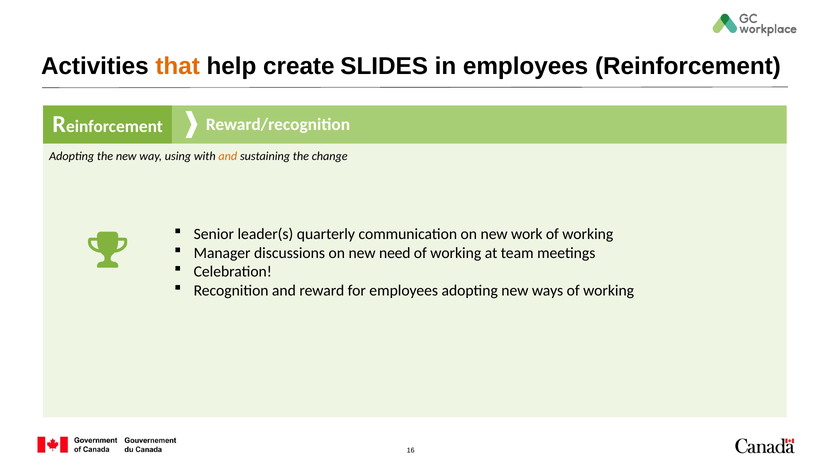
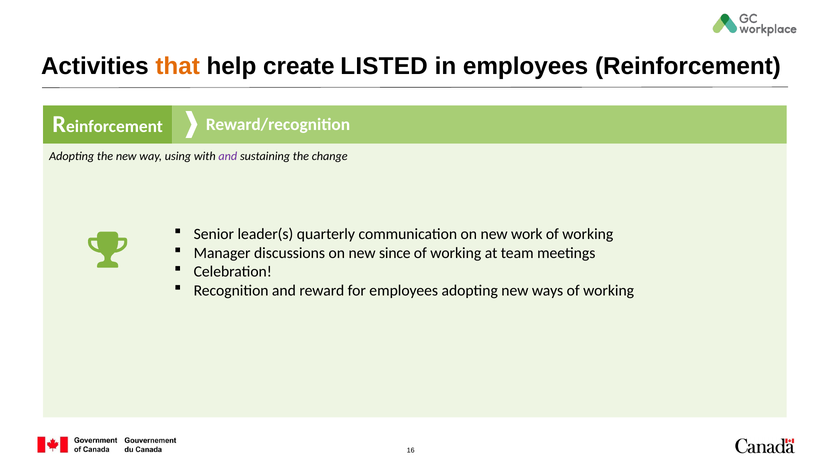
SLIDES: SLIDES -> LISTED (384, 66)
and colour: orange -> purple (228, 156)
need: need -> since (395, 253)
